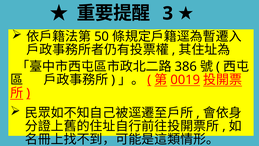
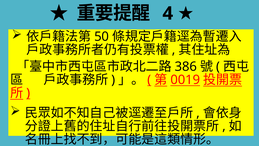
3: 3 -> 4 (168, 13)
